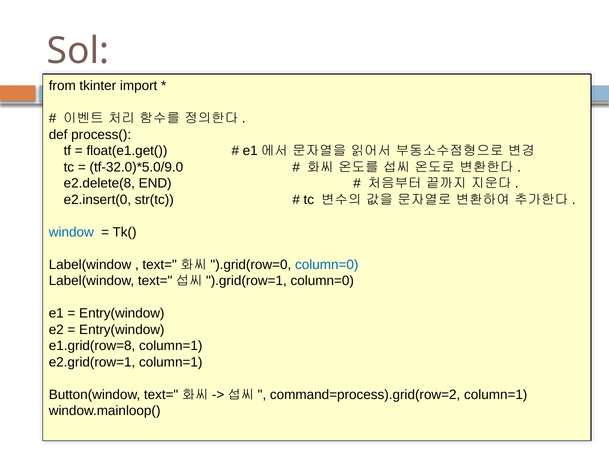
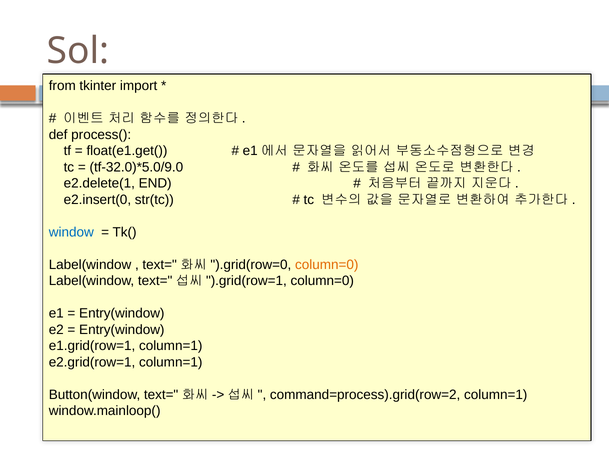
e2.delete(8: e2.delete(8 -> e2.delete(1 (99, 183)
column=0 colour: blue -> orange (327, 265)
e1.grid(row=8: e1.grid(row=8 -> e1.grid(row=1 (92, 346)
